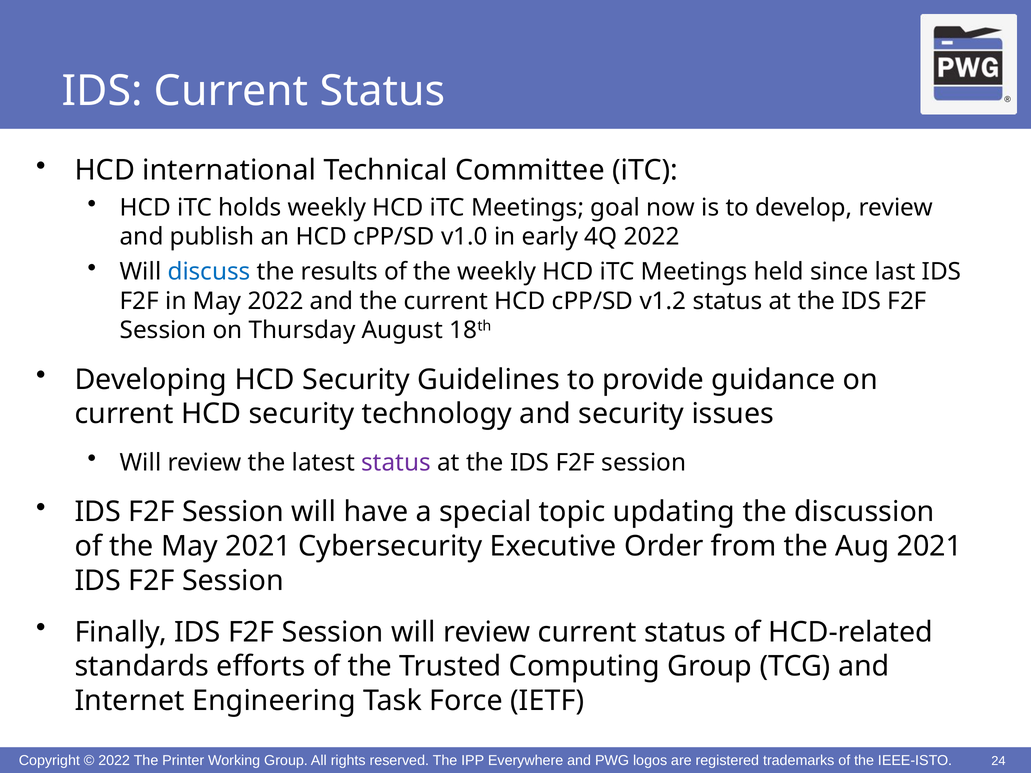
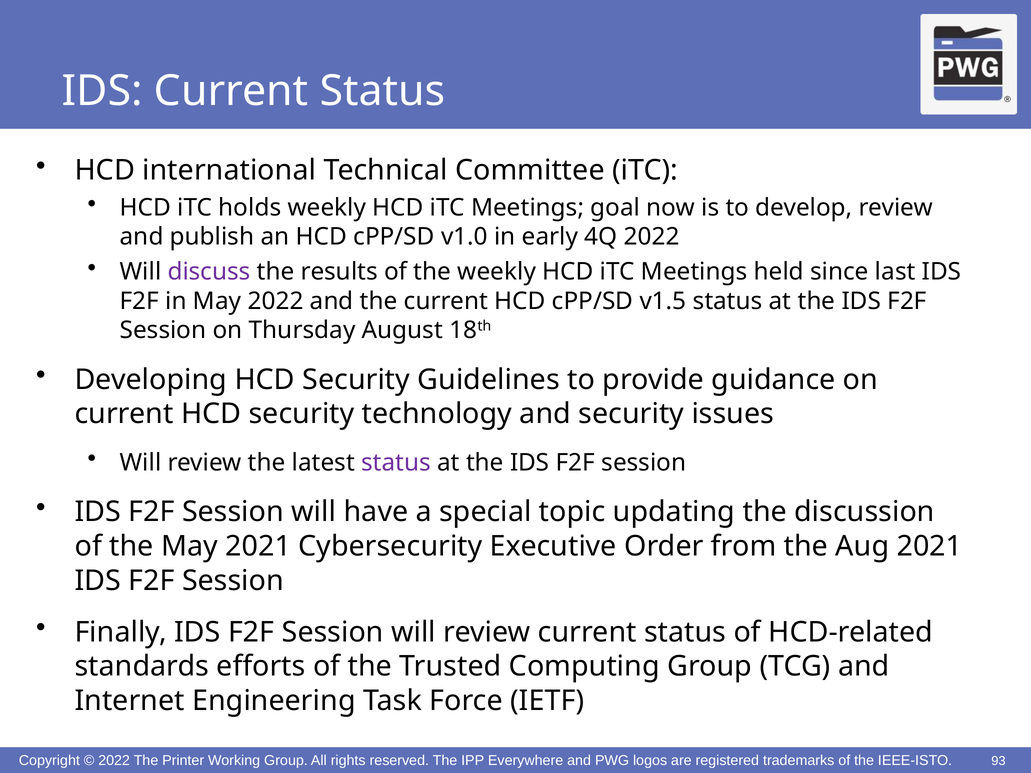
discuss colour: blue -> purple (209, 272)
v1.2: v1.2 -> v1.5 (663, 301)
24: 24 -> 93 (998, 761)
